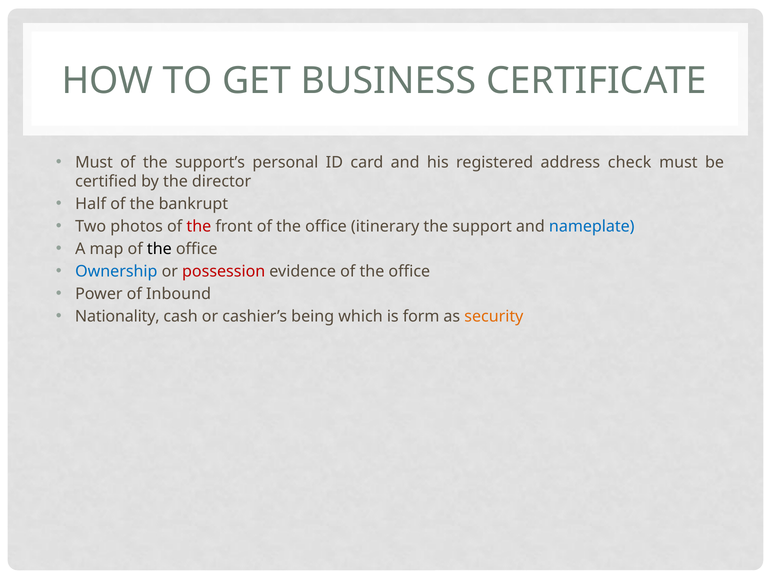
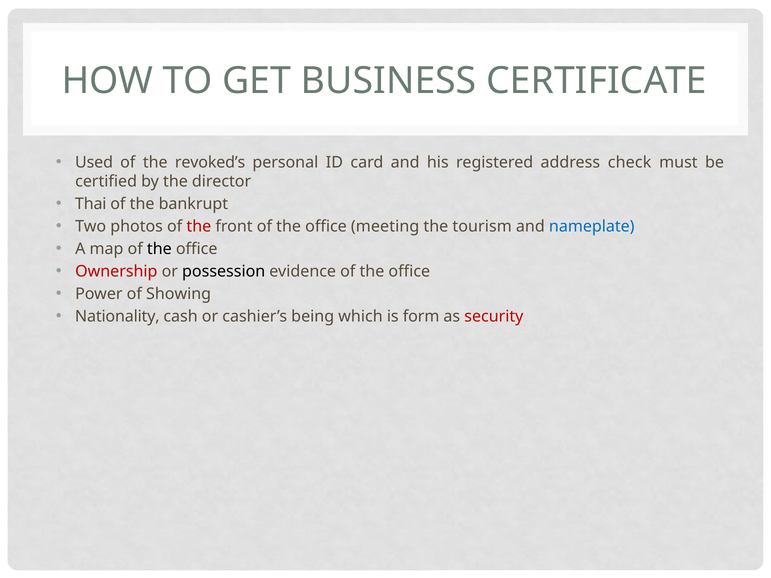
Must: Must -> Used (94, 162)
support’s: support’s -> revoked’s (210, 162)
Half: Half -> Thai (91, 204)
itinerary: itinerary -> meeting (385, 227)
support: support -> tourism (482, 227)
Ownership colour: blue -> red (116, 272)
possession colour: red -> black (224, 272)
Inbound: Inbound -> Showing (179, 294)
security colour: orange -> red (494, 317)
